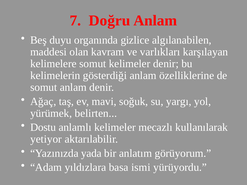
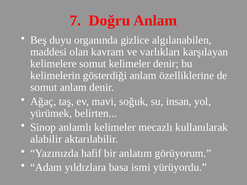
yargı: yargı -> insan (179, 102)
Dostu: Dostu -> Sinop (43, 127)
yetiyor: yetiyor -> alabilir (46, 139)
yada: yada -> hafif (91, 153)
